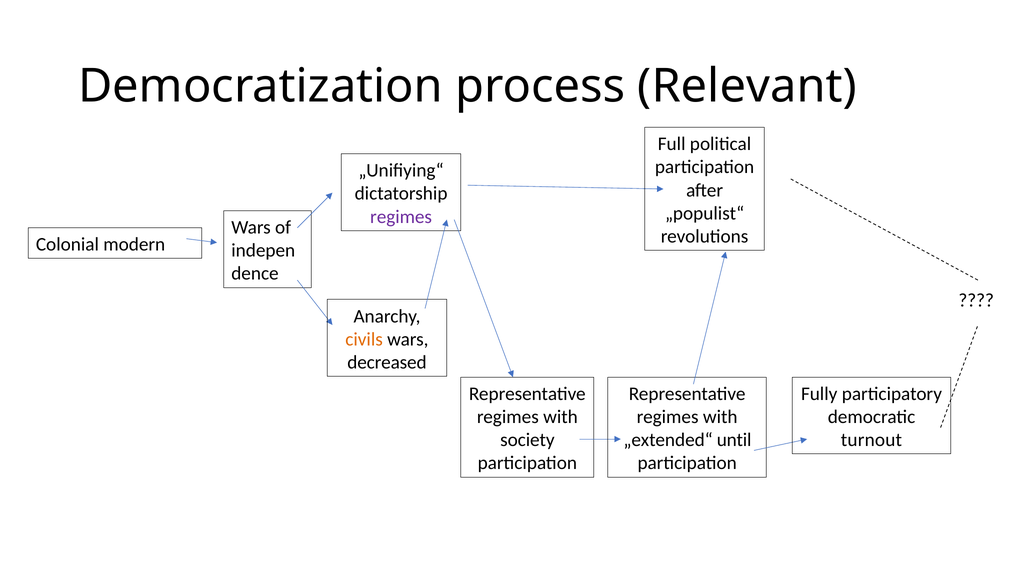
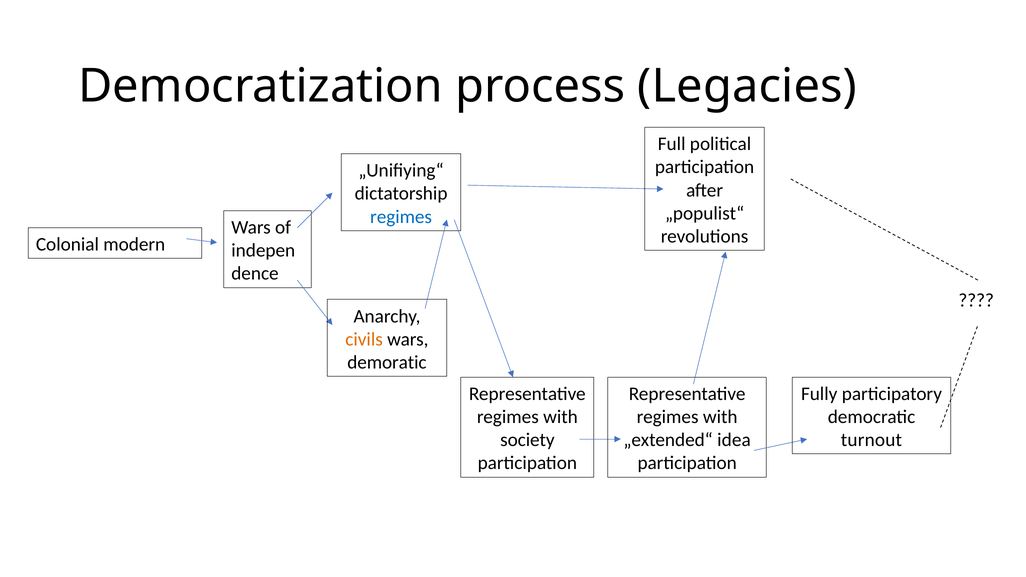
Relevant: Relevant -> Legacies (747, 86)
regimes colour: purple -> blue (401, 217)
decreased: decreased -> demoratic (387, 362)
until: until -> idea (734, 440)
